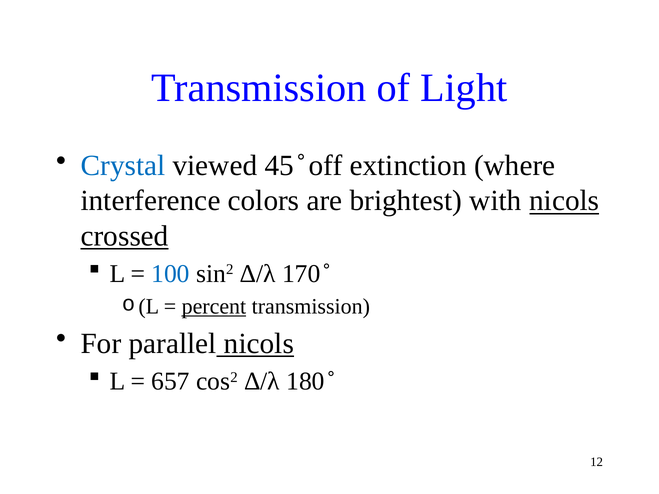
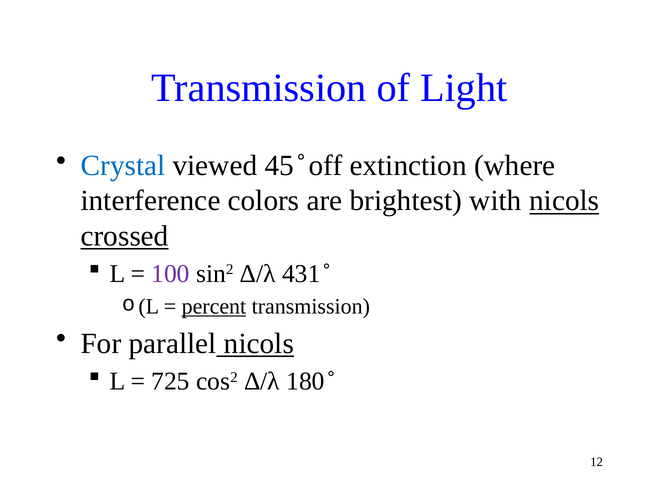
100 colour: blue -> purple (171, 274)
170: 170 -> 431 (301, 274)
657: 657 -> 725 (171, 382)
